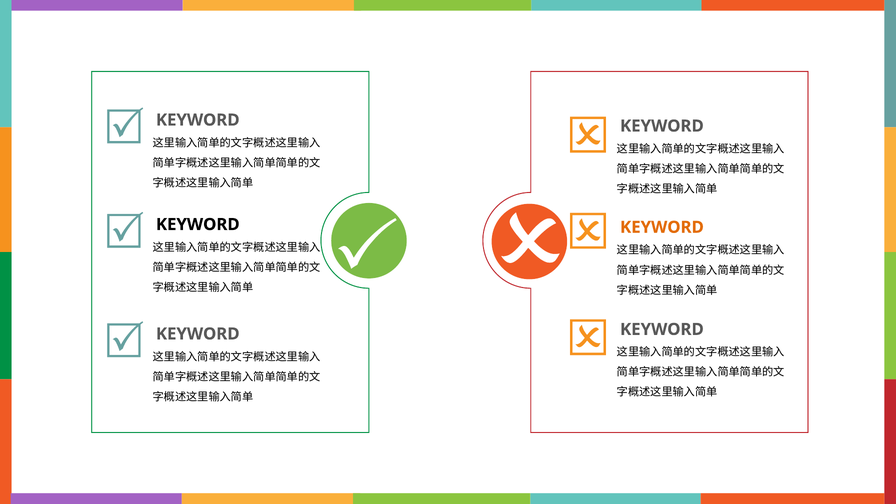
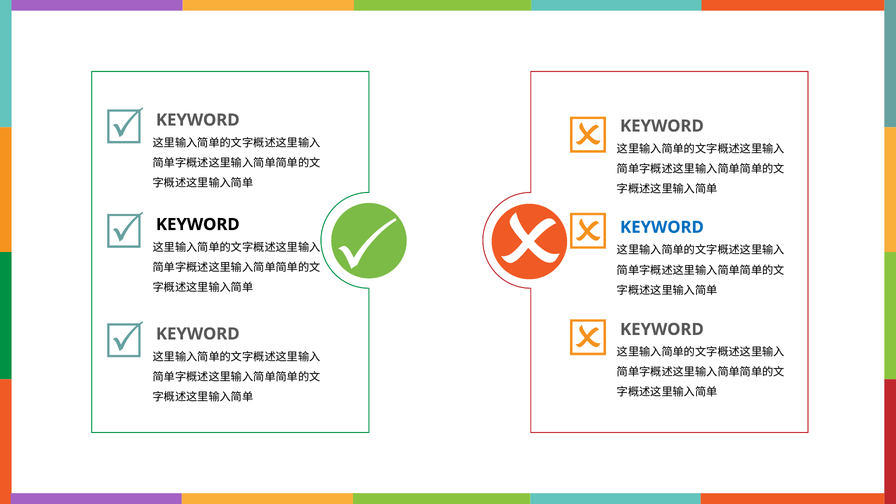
KEYWORD colour: orange -> blue (662, 227)
